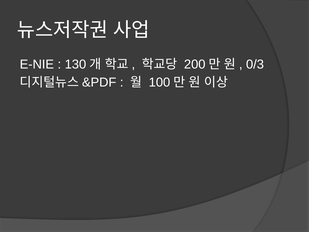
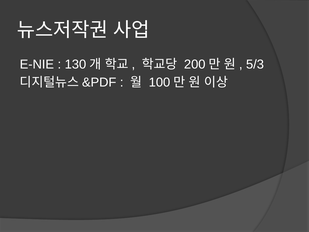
0/3: 0/3 -> 5/3 (255, 64)
